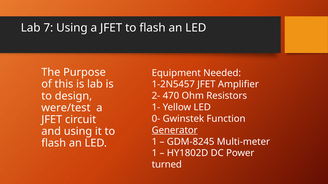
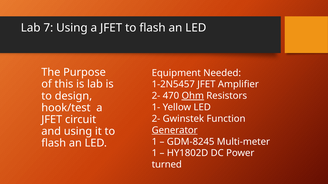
Ohm underline: none -> present (193, 96)
were/test: were/test -> hook/test (66, 108)
0-: 0- -> 2- (156, 119)
